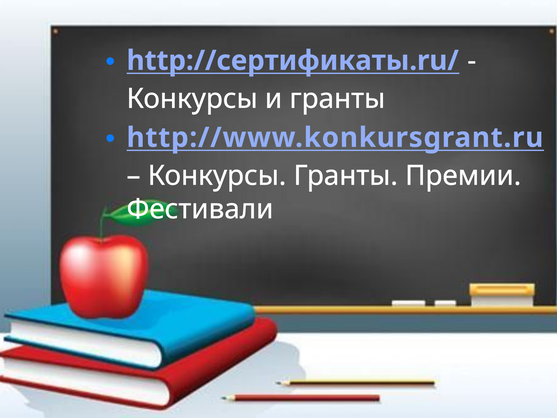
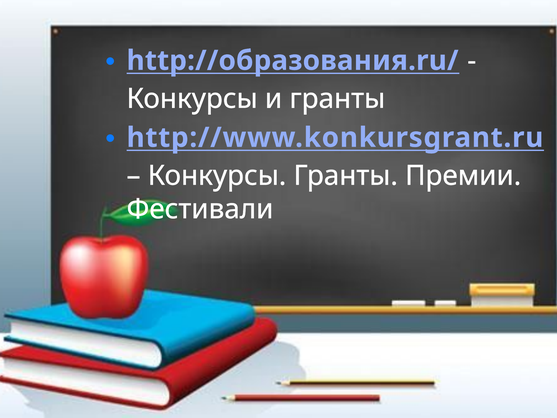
http://сертификаты.ru/: http://сертификаты.ru/ -> http://образования.ru/ (293, 61)
